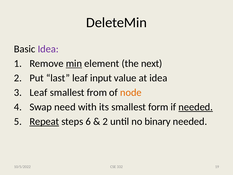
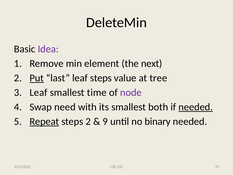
min underline: present -> none (74, 63)
Put underline: none -> present (37, 78)
leaf input: input -> steps (101, 78)
at idea: idea -> tree (158, 78)
from: from -> time (97, 92)
node colour: orange -> purple (131, 92)
form: form -> both (158, 107)
steps 6: 6 -> 2 (88, 121)
2: 2 -> 9 (105, 121)
